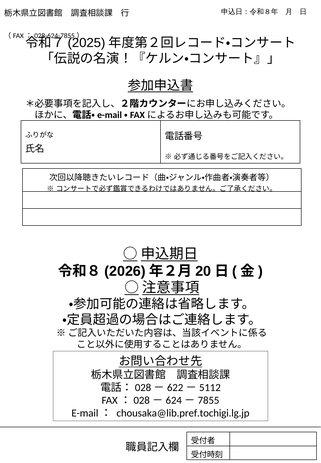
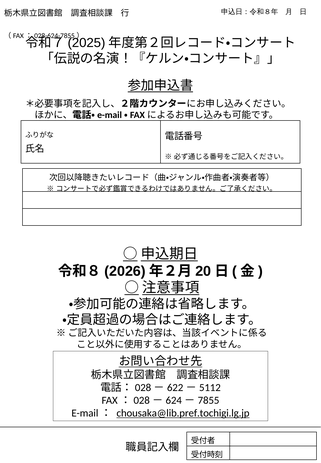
chousaka@lib.pref.tochigi.lg.jp underline: none -> present (183, 414)
